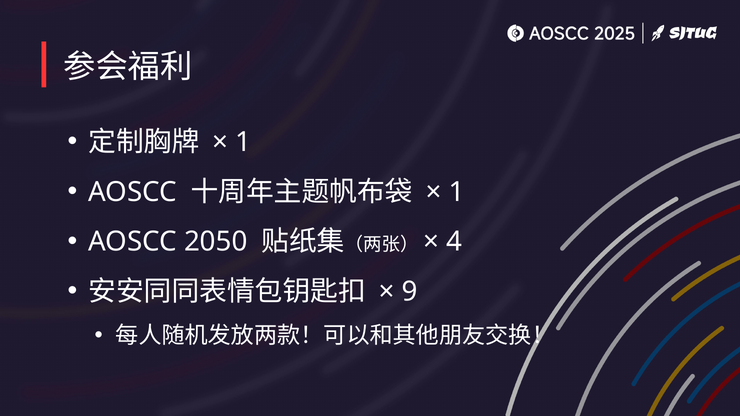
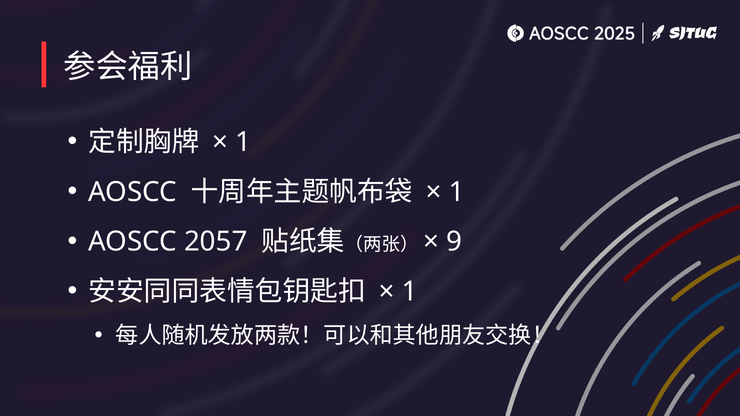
2050: 2050 -> 2057 (216, 242)
4: 4 -> 9 (454, 242)
9: 9 -> 1 (410, 292)
